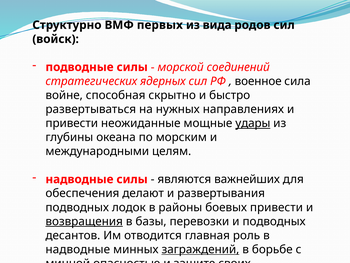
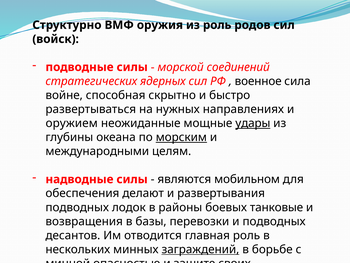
первых: первых -> оружия (160, 25)
из вида: вида -> роль (217, 25)
привести: привести -> оружием (72, 123)
морским underline: none -> present (181, 137)
важнейших: важнейших -> мобильном (247, 179)
боевых привести: привести -> танковые (277, 207)
возвращения underline: present -> none (84, 221)
надводные: надводные -> нескольких (78, 249)
